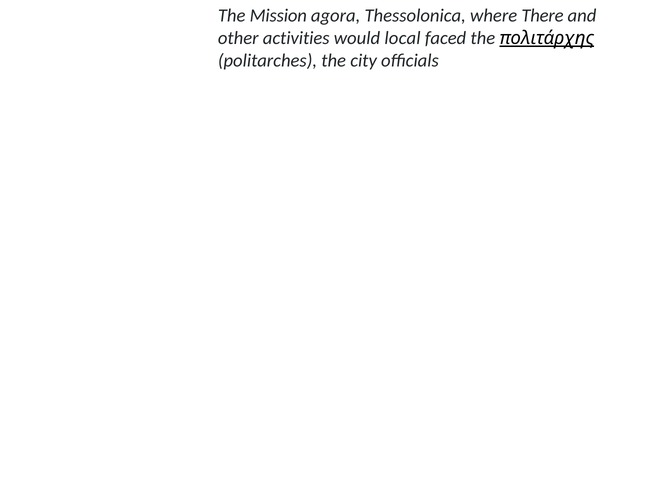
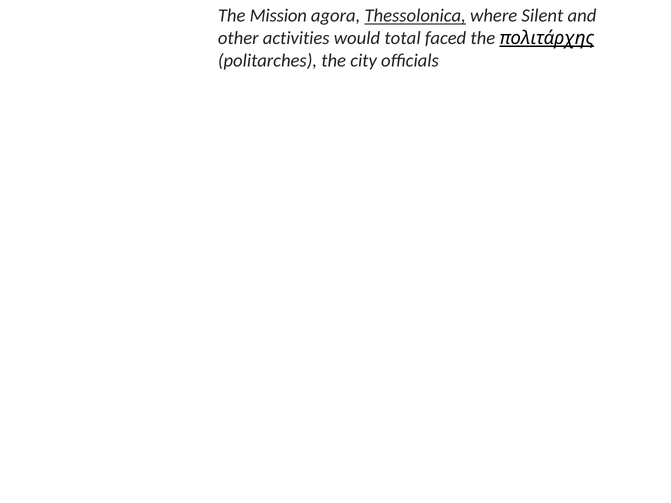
Thessolonica underline: none -> present (415, 16)
There: There -> Silent (542, 16)
local: local -> total (403, 38)
